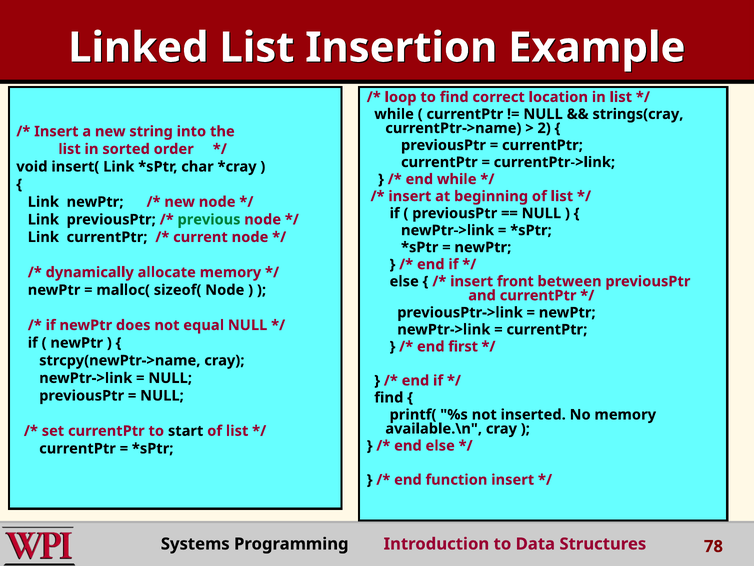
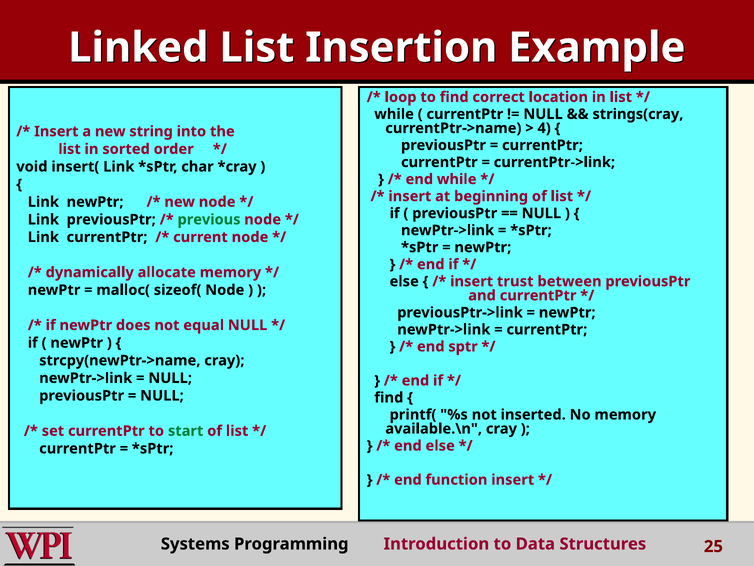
2: 2 -> 4 (544, 128)
front: front -> trust (515, 281)
first: first -> sptr (463, 346)
start colour: black -> green (186, 431)
78: 78 -> 25 (713, 546)
